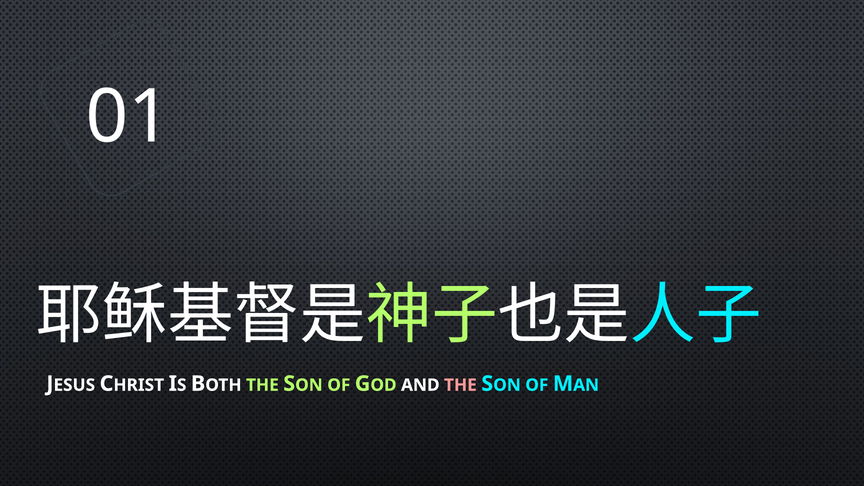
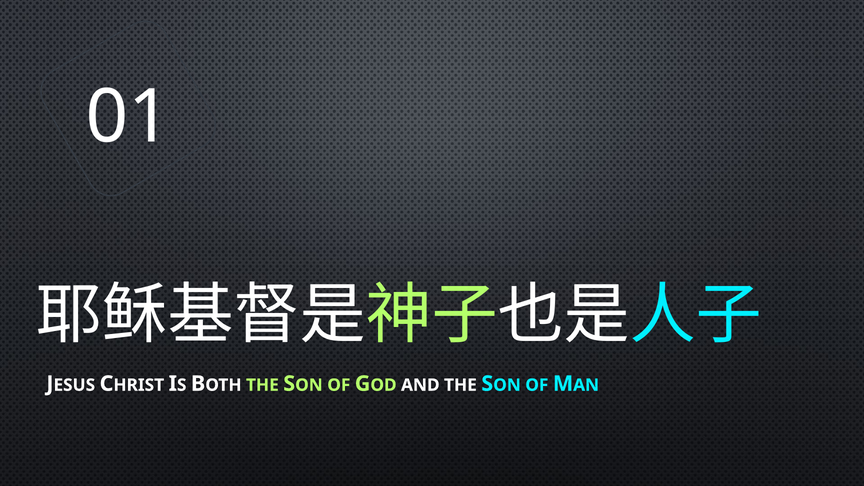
THE colour: pink -> white (460, 385)
